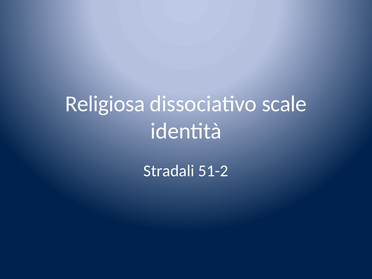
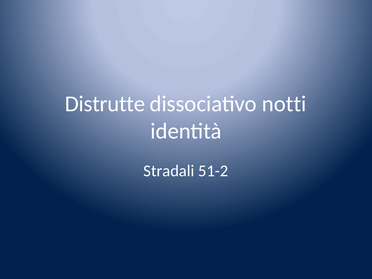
Religiosa: Religiosa -> Distrutte (105, 104)
scale: scale -> notti (284, 104)
